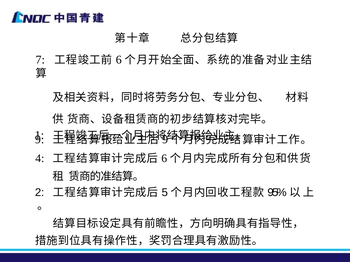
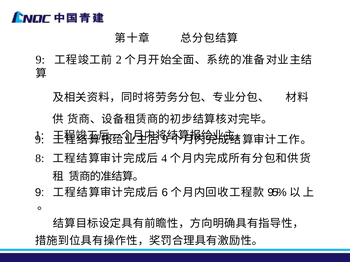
7: 7 -> 9 (40, 60)
6: 6 -> 2 (119, 60)
4: 4 -> 8 (40, 159)
6: 6 -> 4 (164, 159)
2: 2 -> 9 (40, 193)
5: 5 -> 6 (165, 193)
